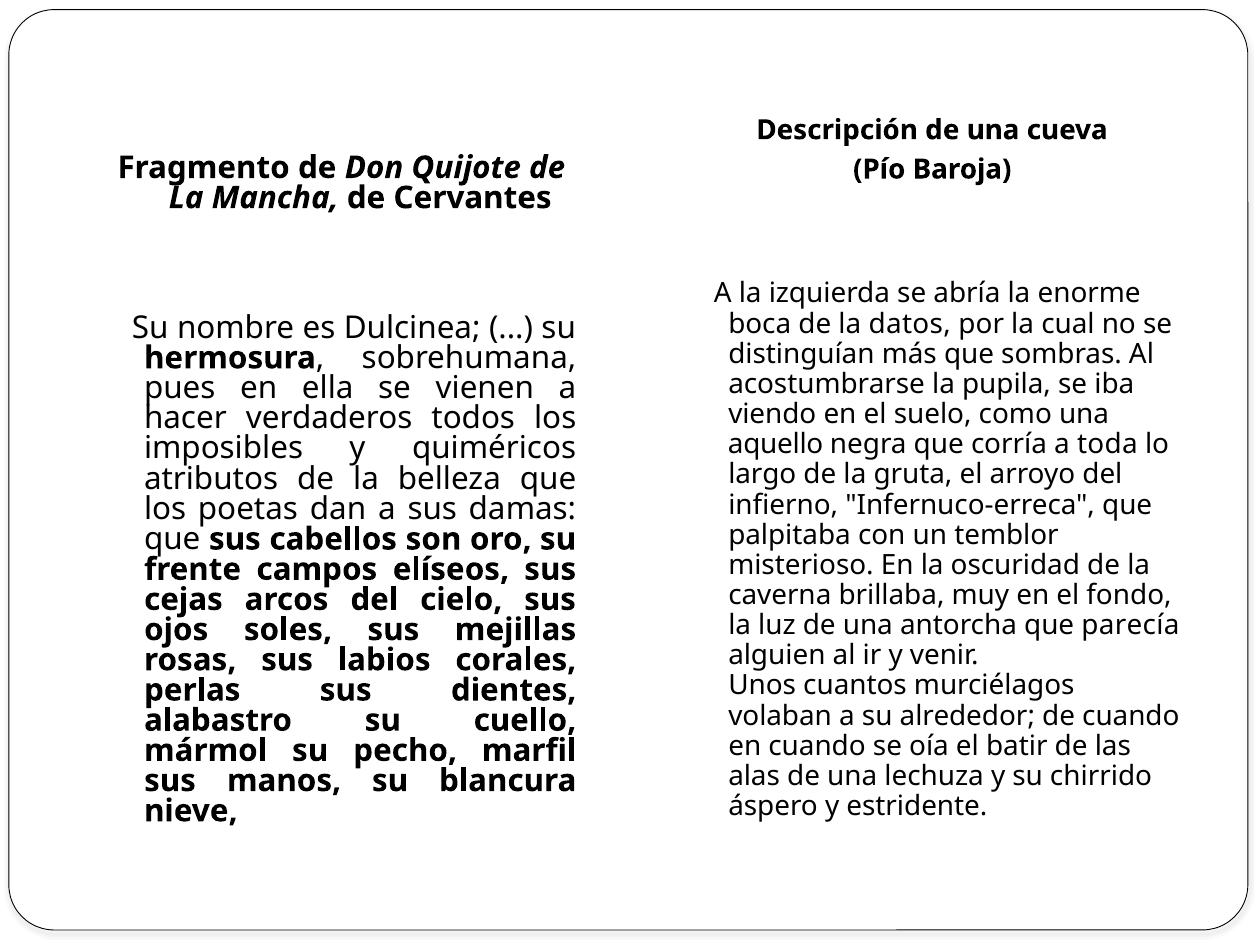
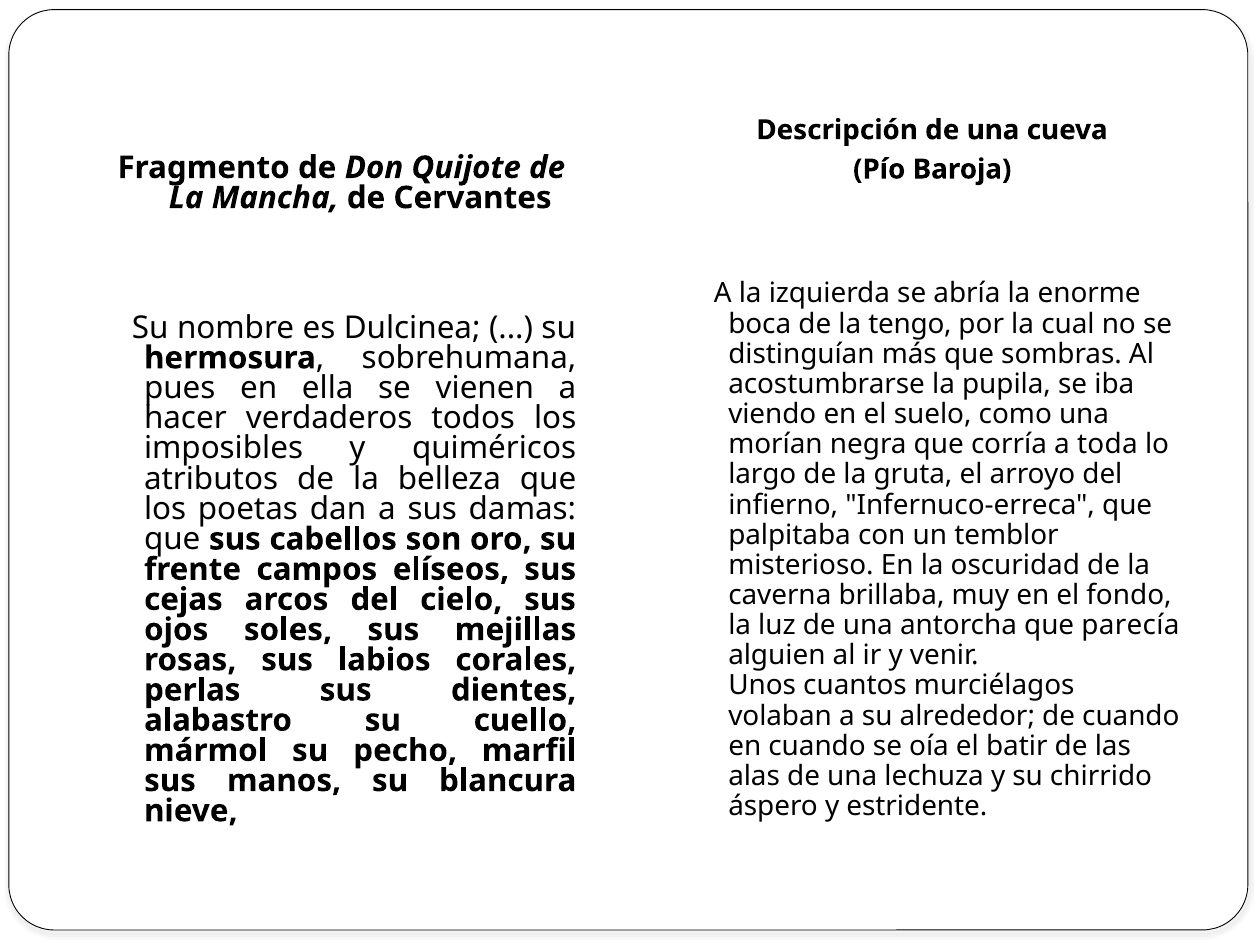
datos: datos -> tengo (910, 324)
aquello: aquello -> morían (776, 444)
